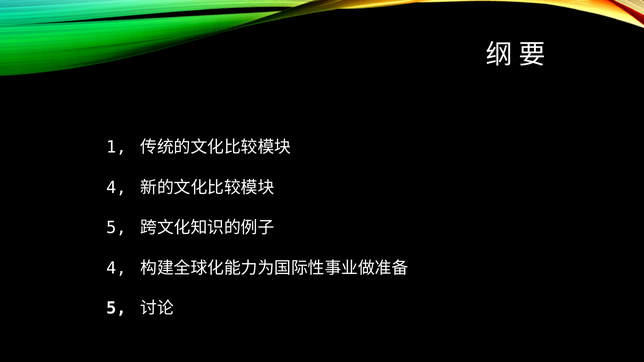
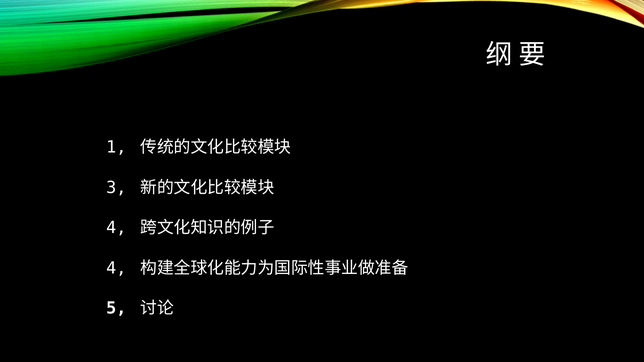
4: 4 -> 3 (116, 188)
5: 5 -> 4 (116, 228)
